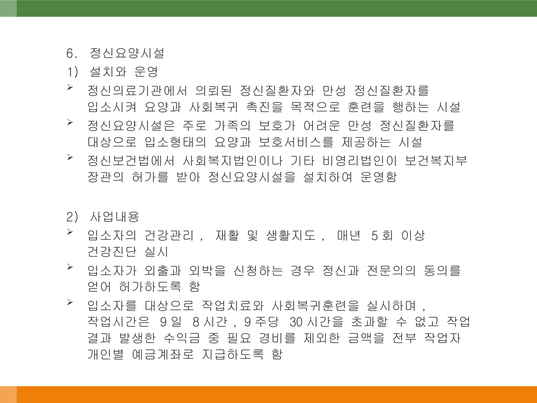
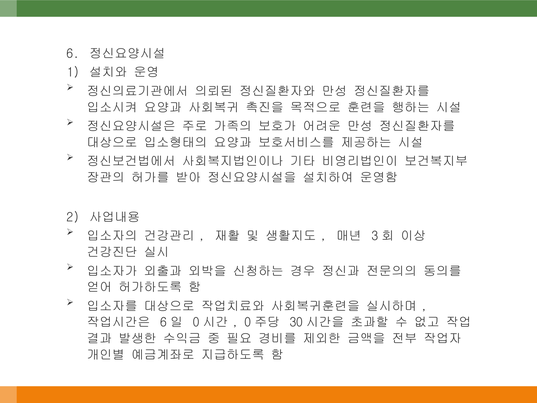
5: 5 -> 3 (375, 236)
9: 9 -> 6 (163, 322)
8: 8 -> 0 (196, 322)
9: 9 -> 0 (248, 322)
